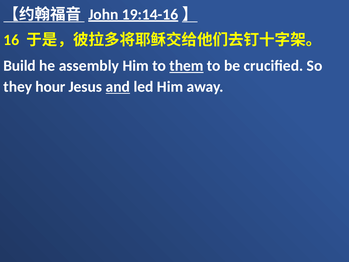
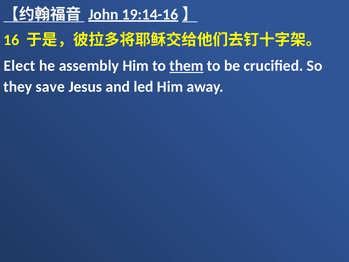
Build: Build -> Elect (19, 66)
hour: hour -> save (50, 87)
and underline: present -> none (118, 87)
